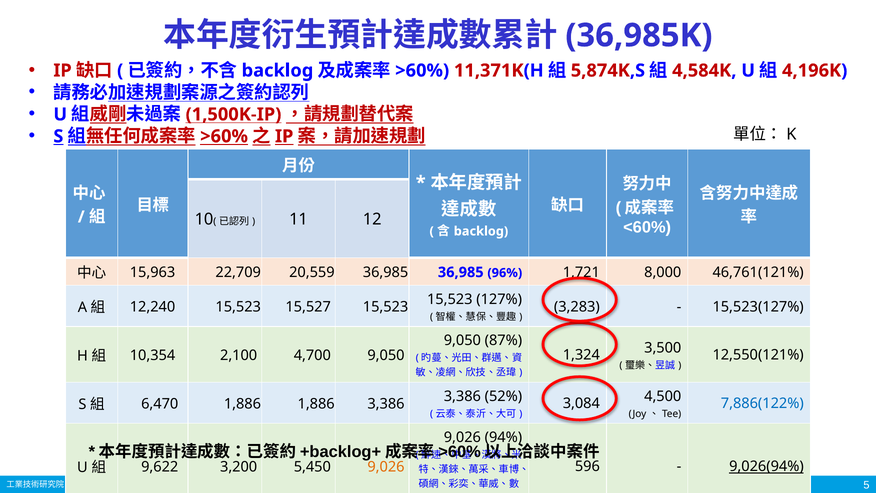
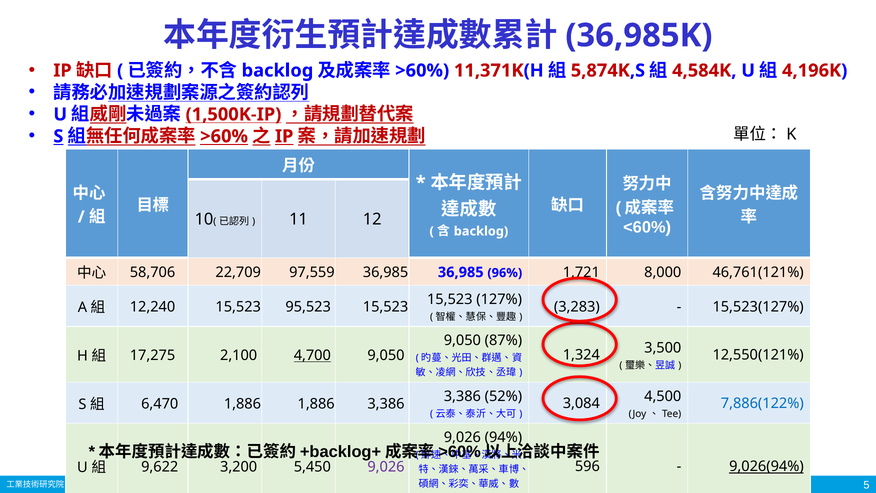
15,963: 15,963 -> 58,706 (153, 273)
20,559: 20,559 -> 97,559 (312, 273)
15,527: 15,527 -> 95,523 (308, 307)
10,354: 10,354 -> 17,275 (153, 355)
4,700 underline: none -> present (312, 355)
9,026 colour: orange -> purple (386, 467)
